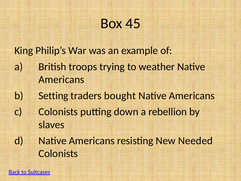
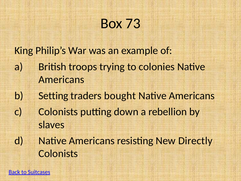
45: 45 -> 73 (133, 23)
weather: weather -> colonies (157, 67)
Needed: Needed -> Directly (195, 141)
